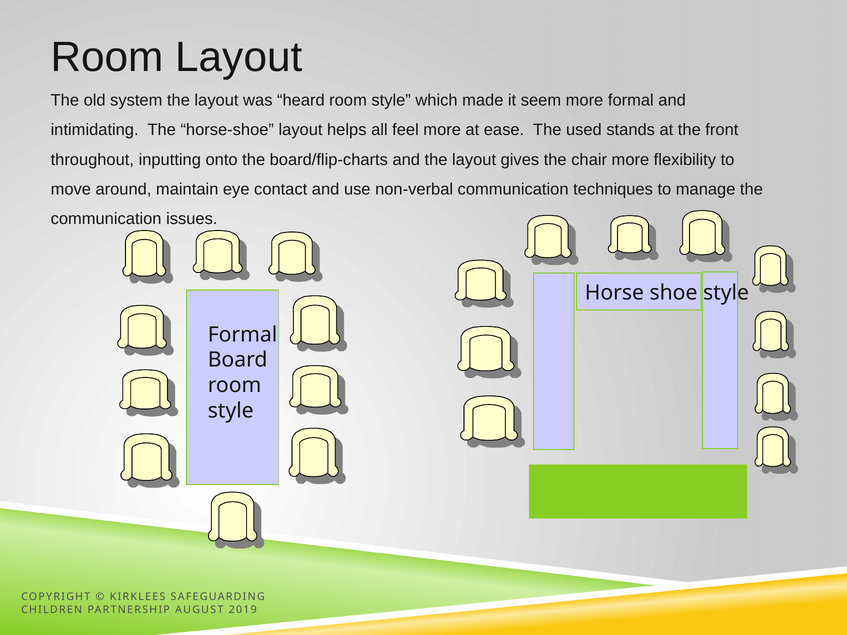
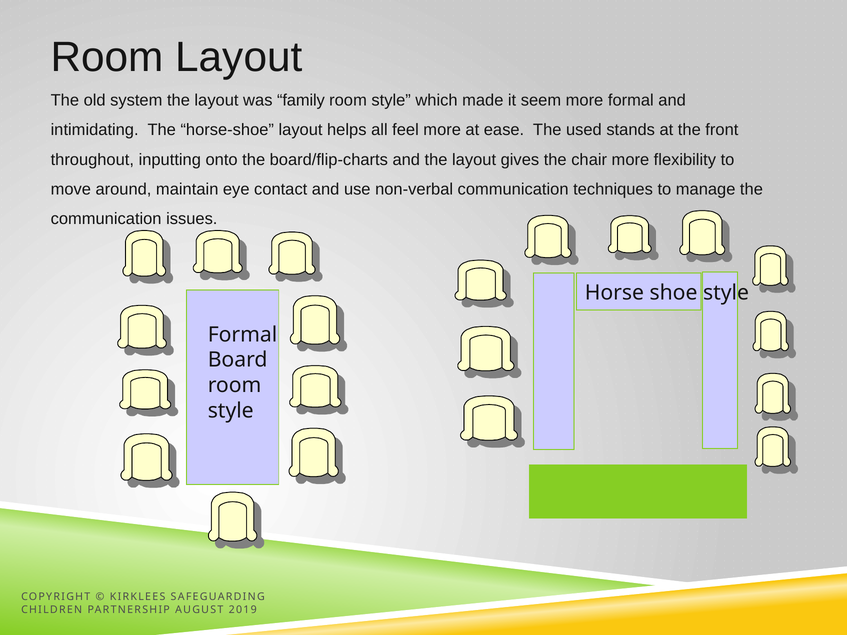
heard: heard -> family (301, 100)
